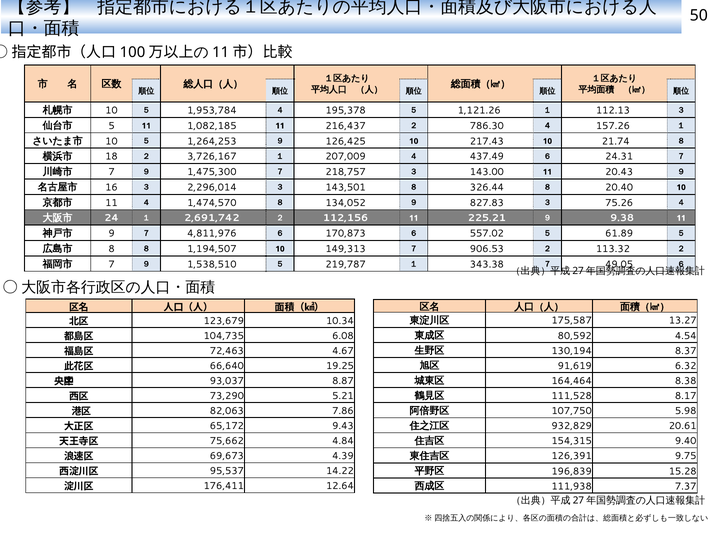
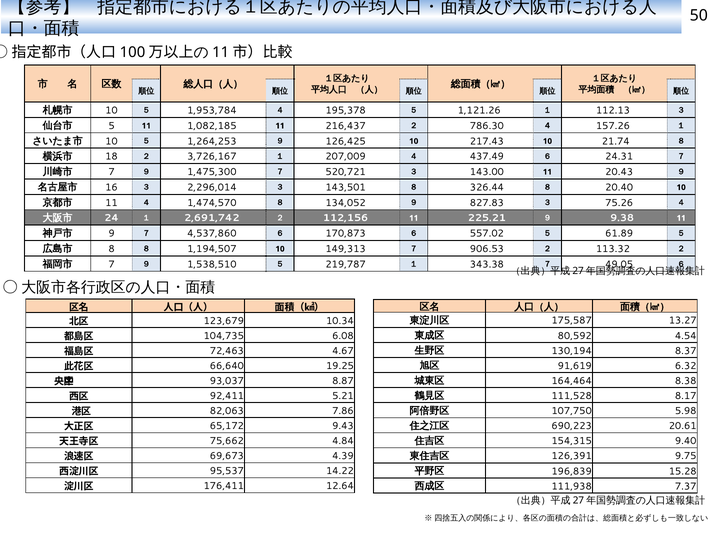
218,757: 218,757 -> 520,721 (346, 172)
4,811,976: 4,811,976 -> 4,537,860 (212, 234)
73,290: 73,290 -> 92,411 (227, 396)
932,829: 932,829 -> 690,223 (572, 426)
